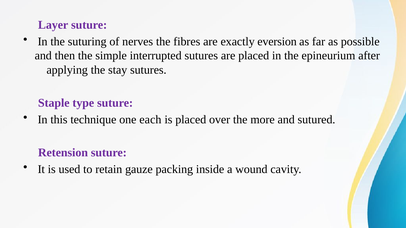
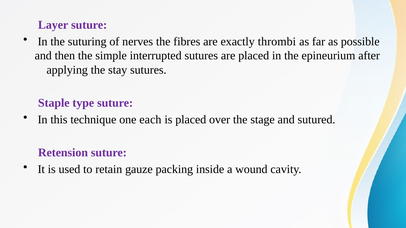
eversion: eversion -> thrombi (277, 42)
more: more -> stage (263, 120)
